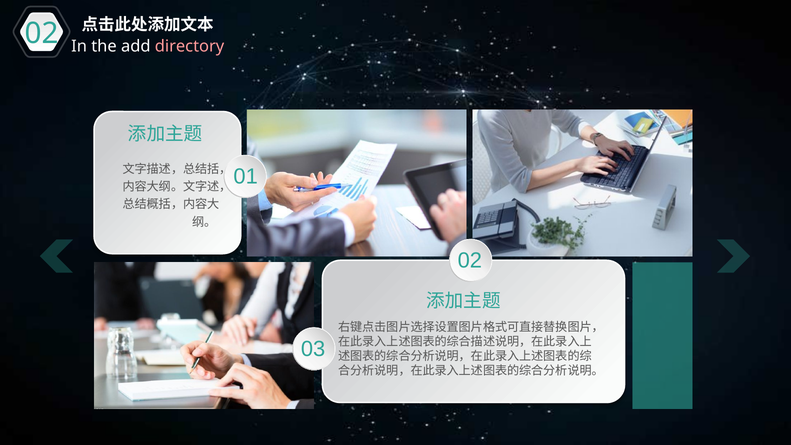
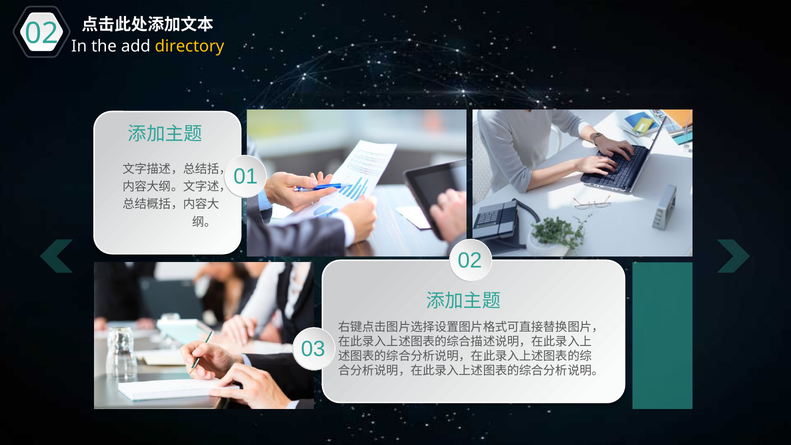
directory colour: pink -> yellow (190, 47)
